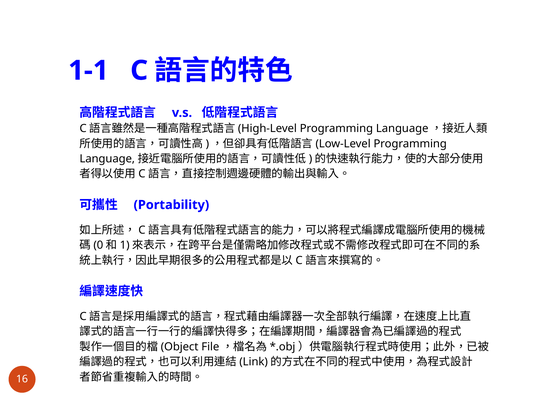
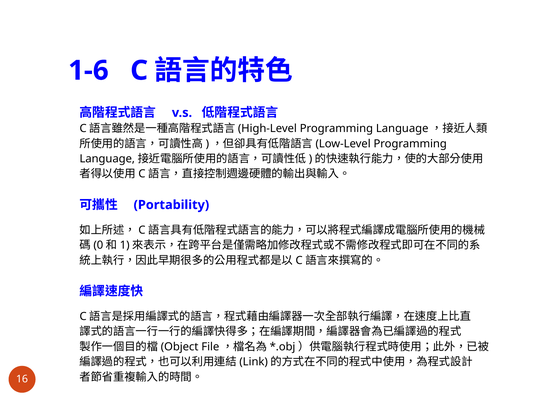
1-1: 1-1 -> 1-6 (88, 71)
